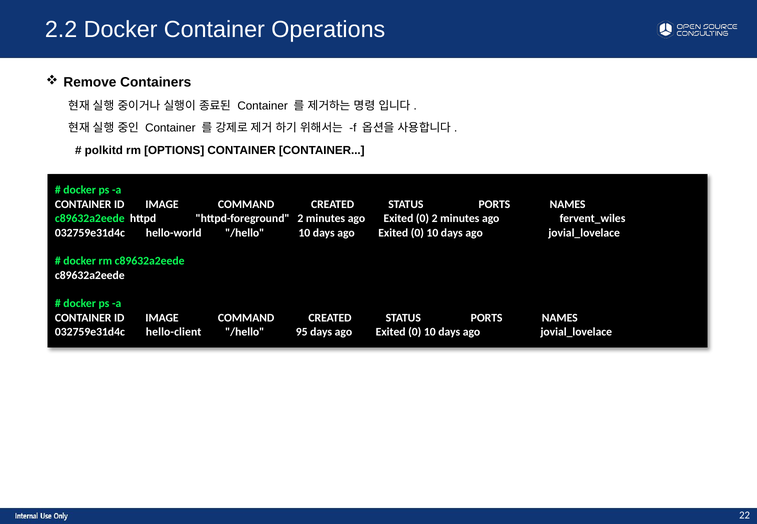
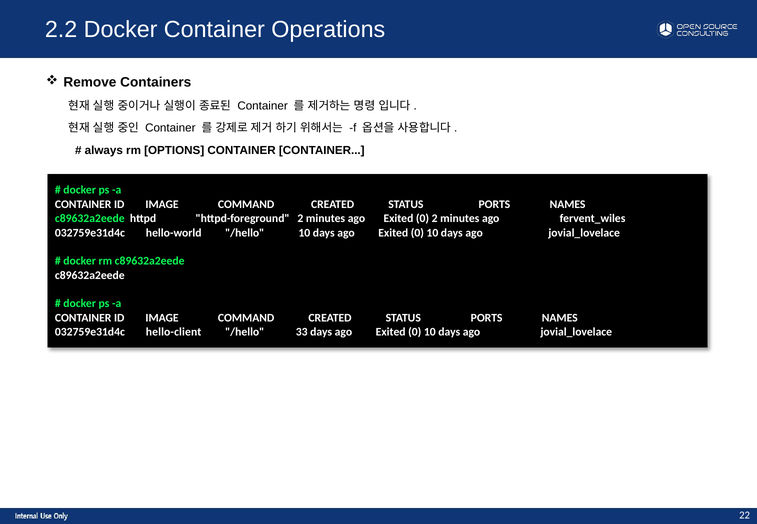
polkitd: polkitd -> always (104, 150)
95: 95 -> 33 (302, 332)
